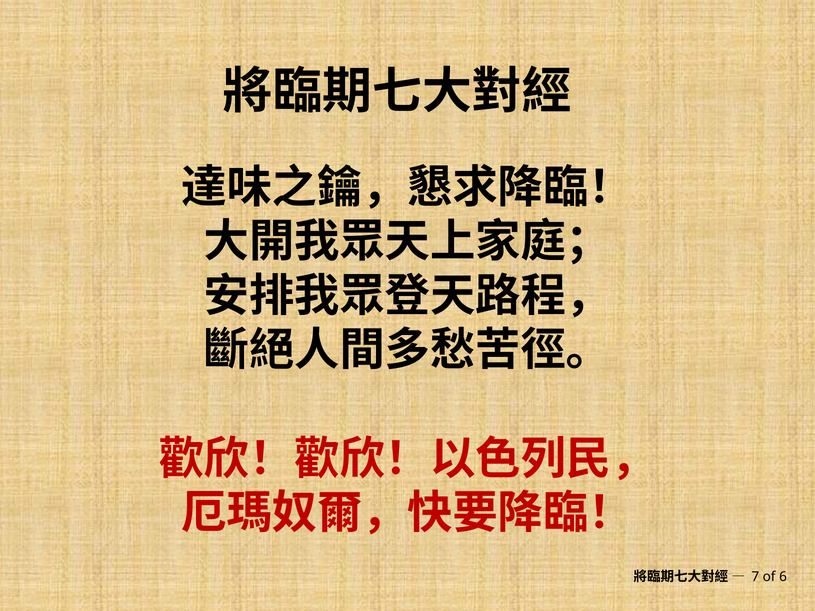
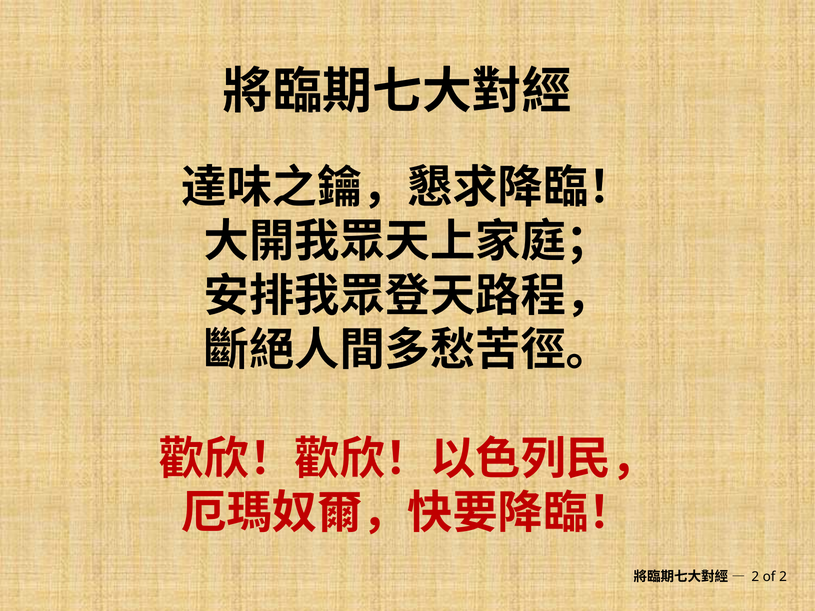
7: 7 -> 2 (755, 577)
of 6: 6 -> 2 (783, 577)
